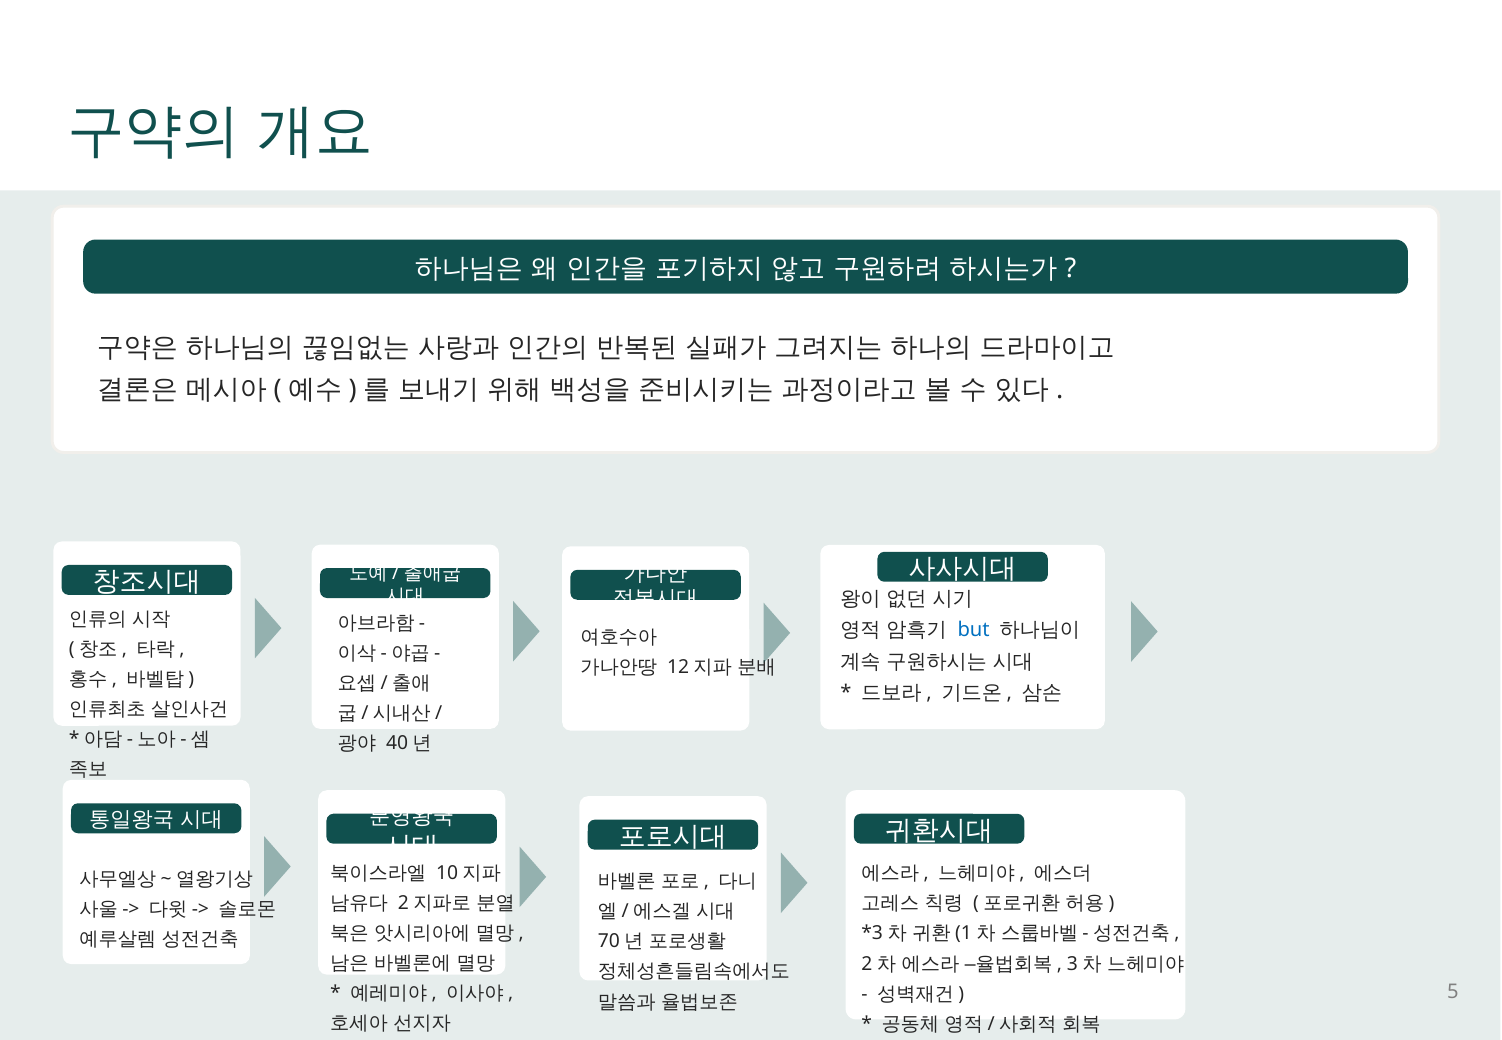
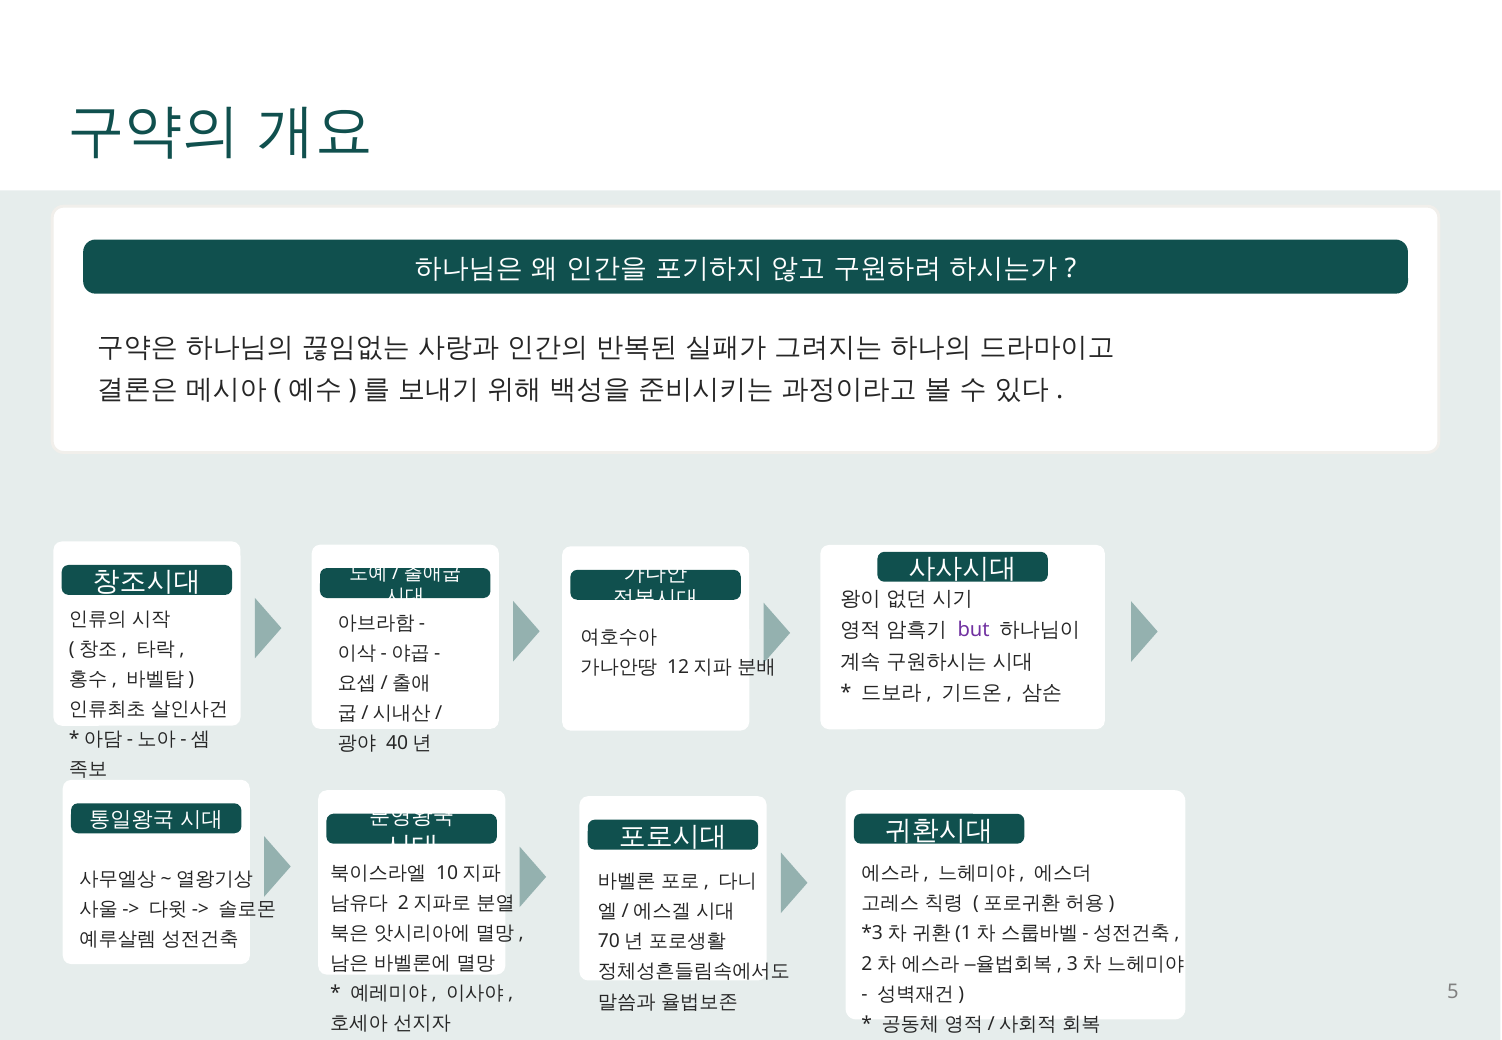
but colour: blue -> purple (974, 630)
